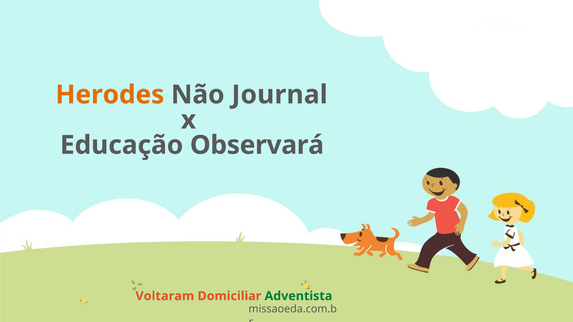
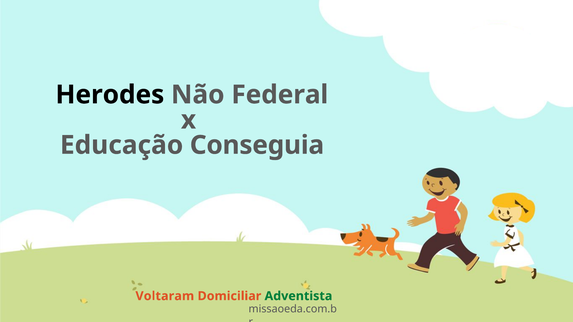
Herodes colour: orange -> black (110, 95)
Journal: Journal -> Federal (280, 95)
Observará: Observará -> Conseguia (257, 145)
